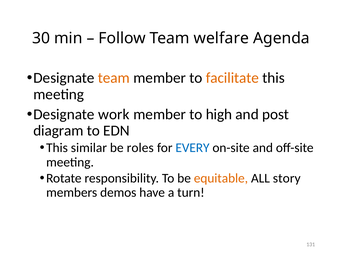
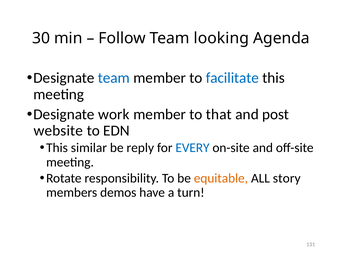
welfare: welfare -> looking (221, 38)
team colour: orange -> blue (114, 78)
facilitate colour: orange -> blue (232, 78)
high: high -> that (219, 115)
diagram: diagram -> website (58, 131)
roles: roles -> reply (140, 148)
